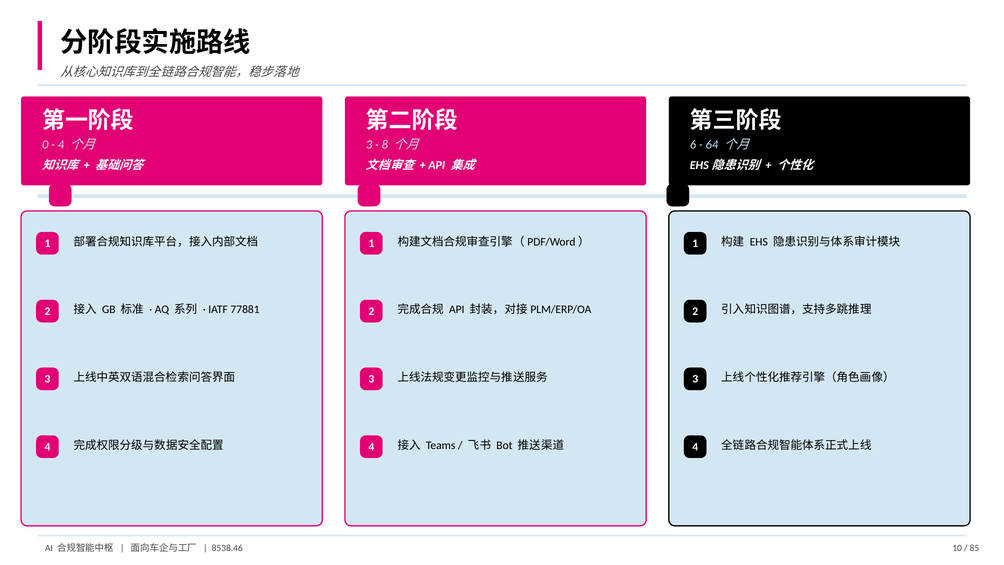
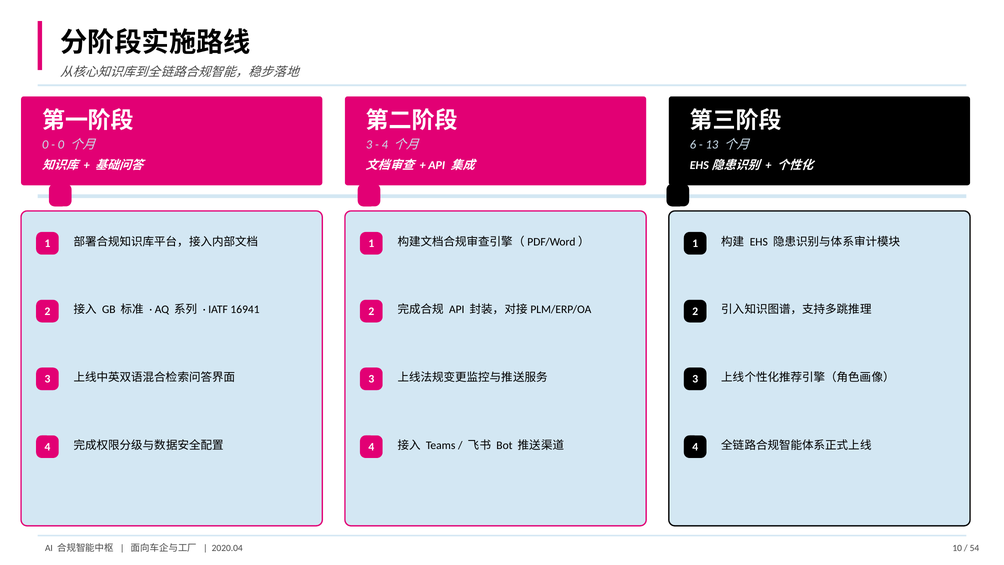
4: 4 -> 0 (61, 145)
8: 8 -> 4 (385, 145)
64: 64 -> 13 (712, 145)
77881: 77881 -> 16941 (245, 310)
8538.46: 8538.46 -> 2020.04 (227, 548)
85: 85 -> 54 (974, 548)
